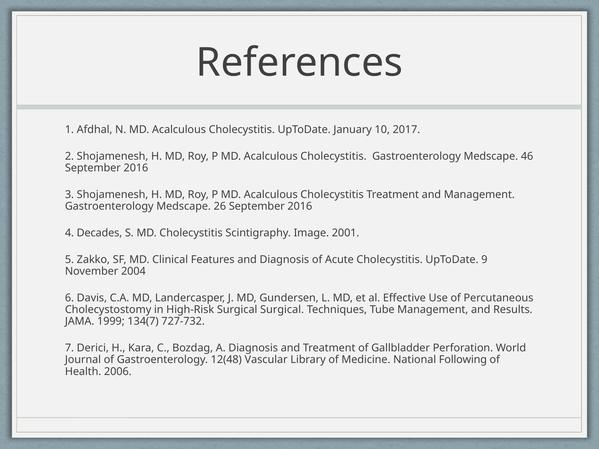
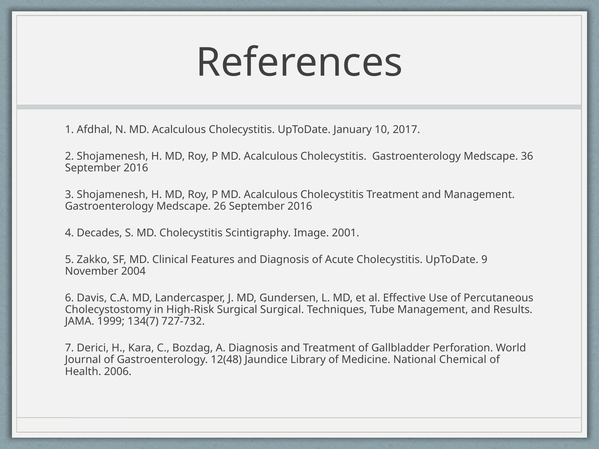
46: 46 -> 36 (527, 156)
Vascular: Vascular -> Jaundice (266, 360)
Following: Following -> Chemical (463, 360)
